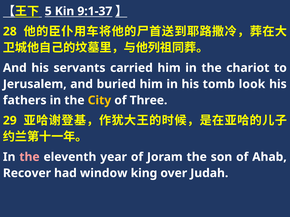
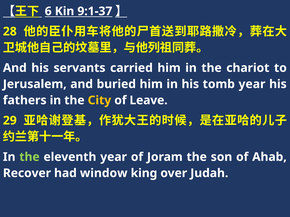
5: 5 -> 6 (48, 11)
tomb look: look -> year (252, 84)
Three: Three -> Leave (149, 101)
the colour: pink -> light green (29, 157)
